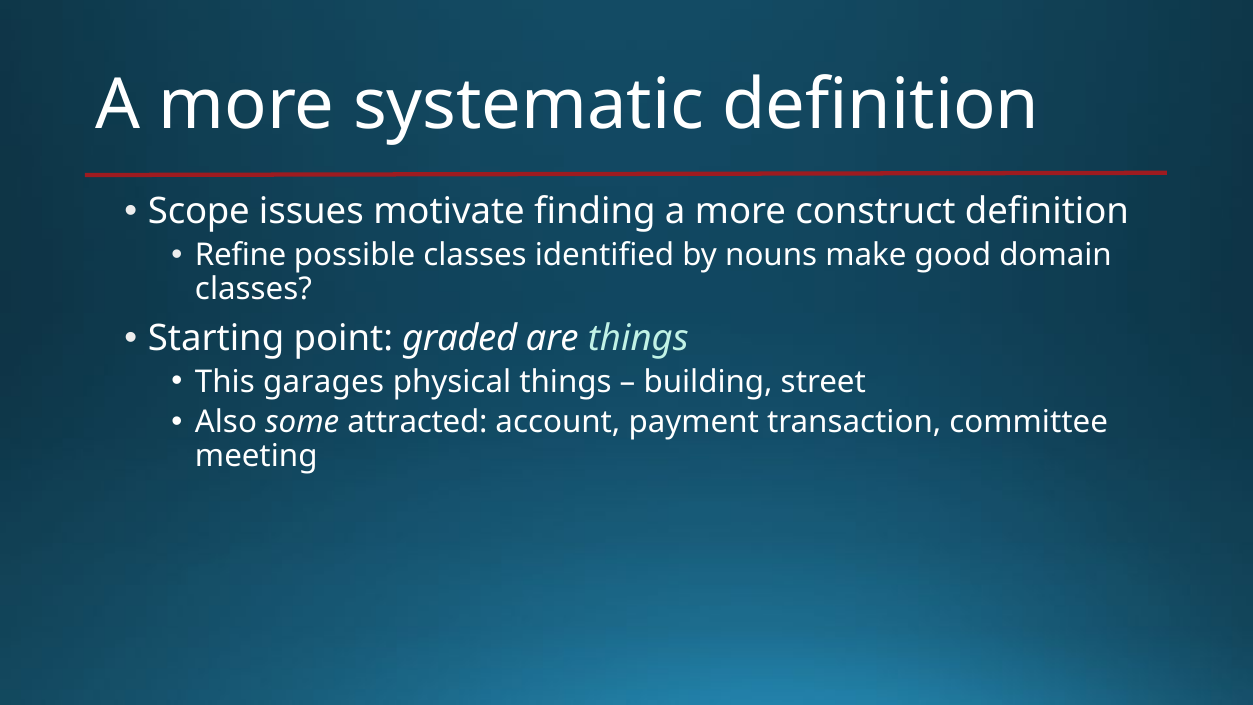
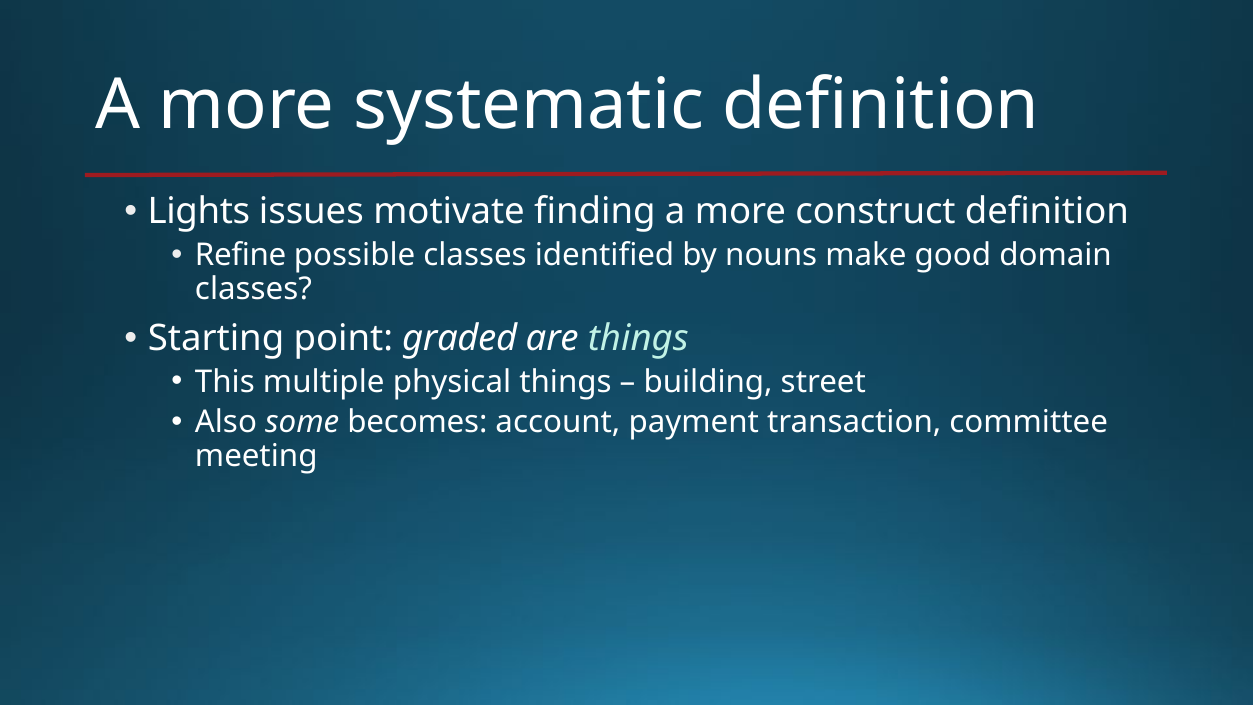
Scope: Scope -> Lights (199, 212)
garages: garages -> multiple (324, 382)
attracted: attracted -> becomes (417, 422)
